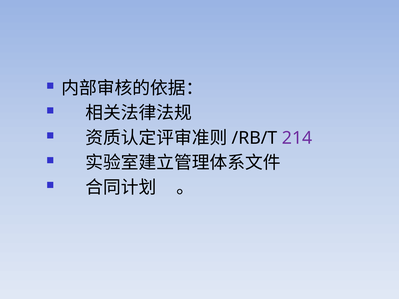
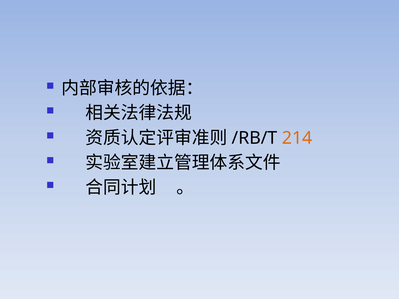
214 colour: purple -> orange (297, 138)
